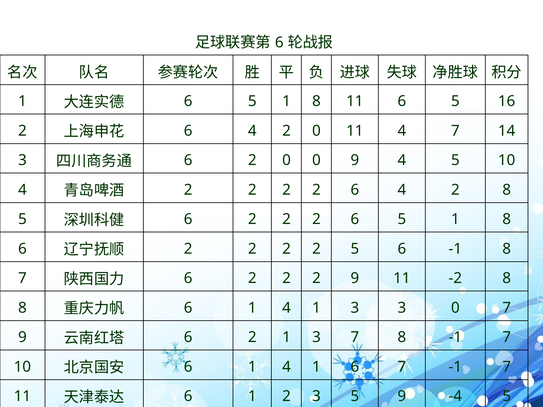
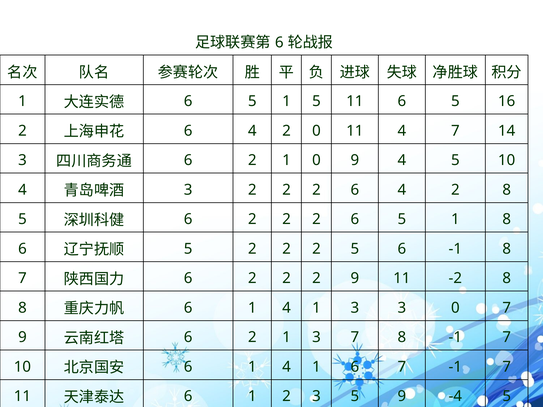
8: 8 -> 5 (316, 101)
0: 0 -> 1 (286, 160)
2: 2 -> 3 (188, 190)
2: 2 -> 5 (188, 249)
